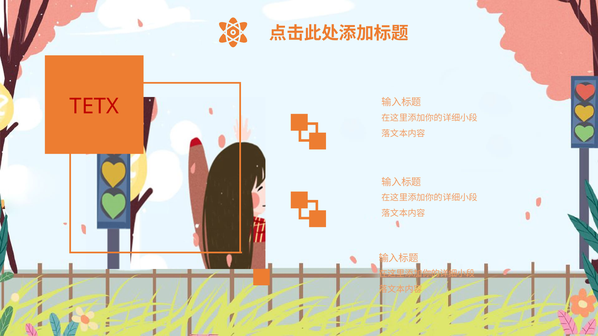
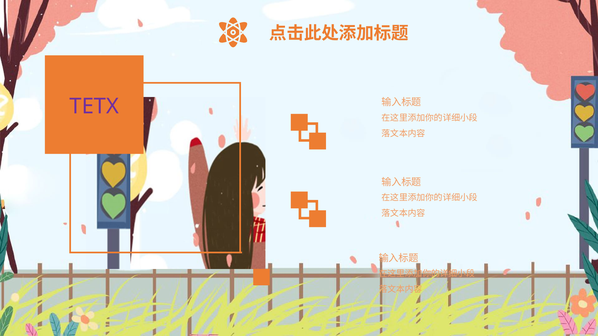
TETX colour: red -> purple (94, 106)
